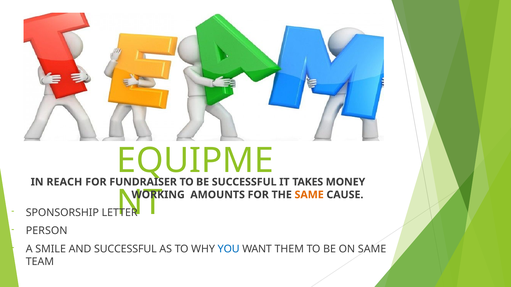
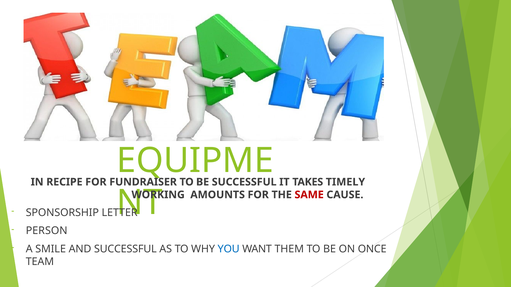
REACH: REACH -> RECIPE (64, 182)
MONEY: MONEY -> TIMELY (345, 182)
SAME colour: orange -> red (309, 195)
ON SAME: SAME -> ONCE (372, 249)
